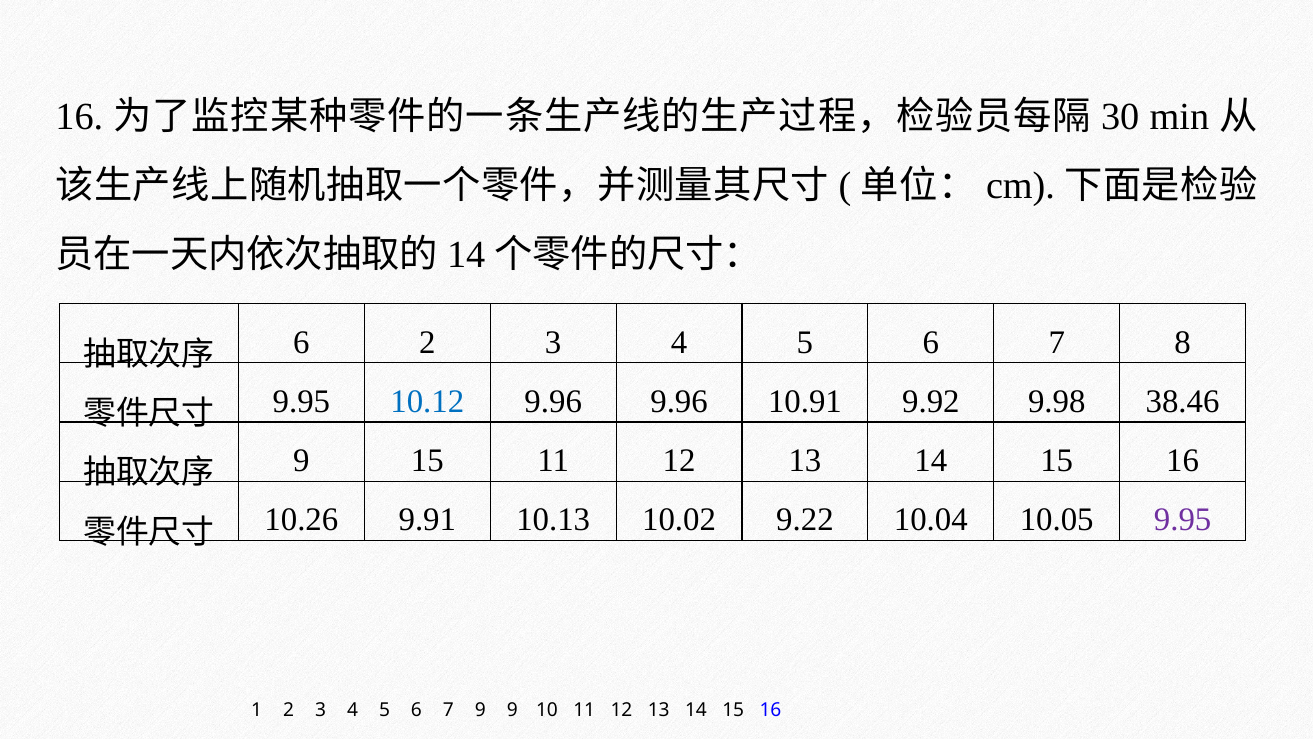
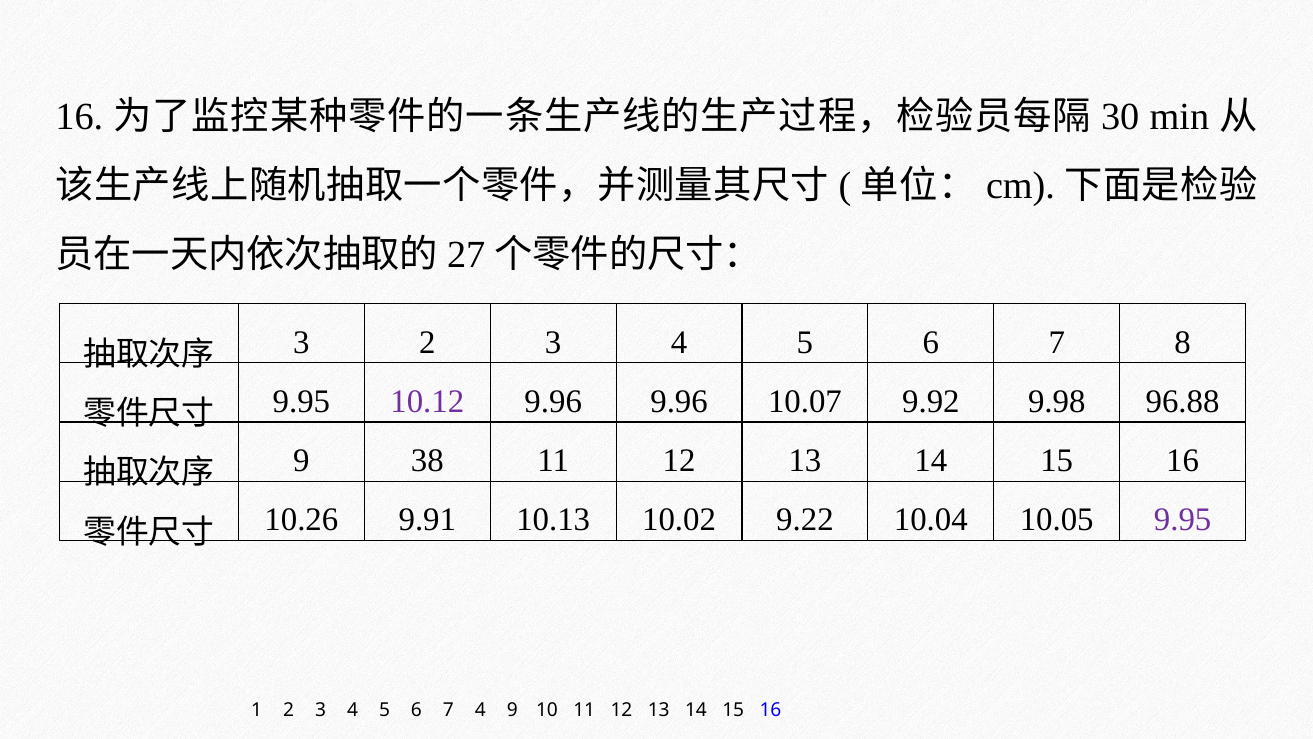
14: 14 -> 27 (466, 255)
6: 6 -> 3 (301, 342)
10.12 colour: blue -> purple (427, 402)
10.91: 10.91 -> 10.07 (805, 402)
38.46: 38.46 -> 96.88 (1183, 402)
9 15: 15 -> 38 (427, 461)
7 9: 9 -> 4 (480, 710)
